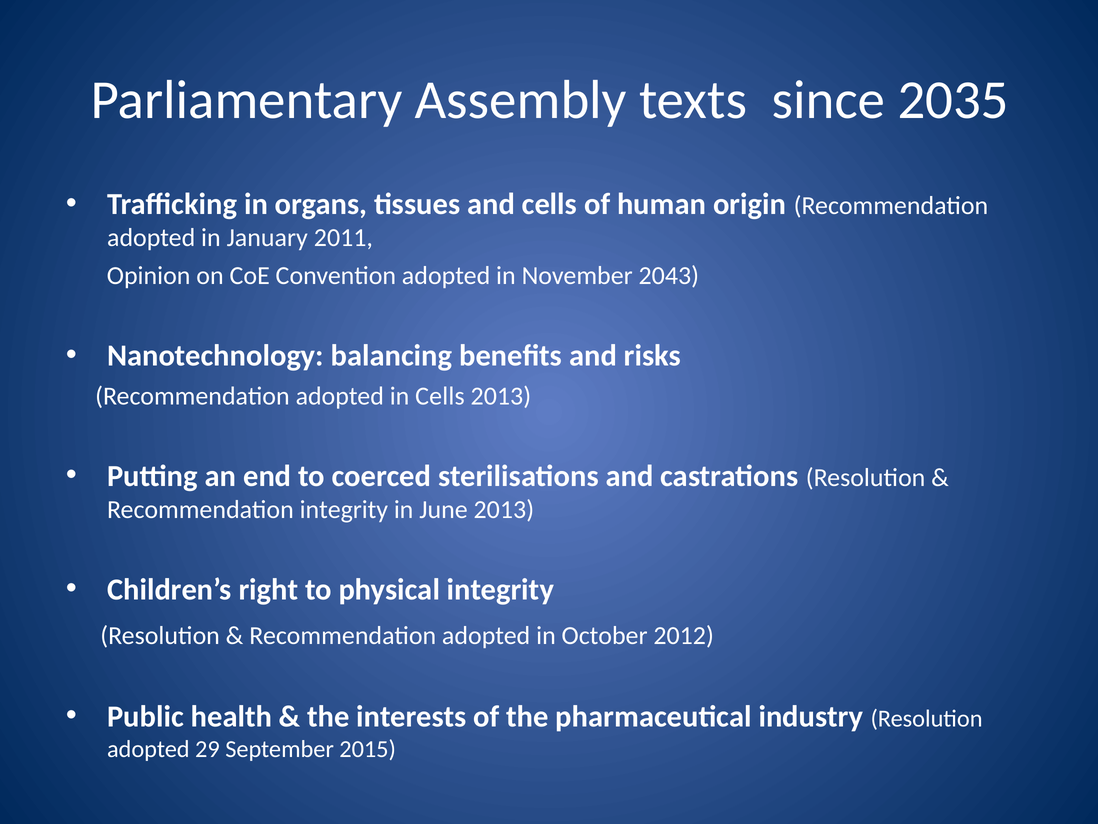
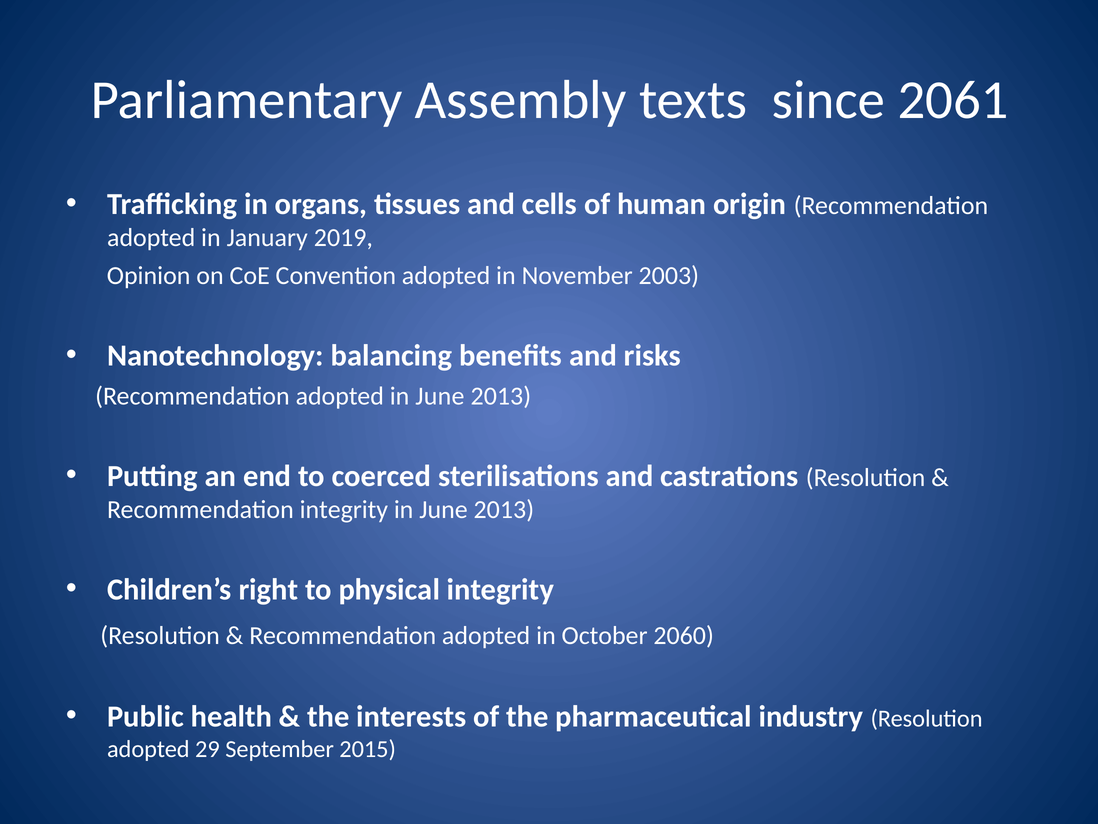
2035: 2035 -> 2061 (953, 100)
2011: 2011 -> 2019 (343, 238)
2043: 2043 -> 2003 (669, 276)
adopted in Cells: Cells -> June (440, 396)
2012: 2012 -> 2060 (684, 635)
